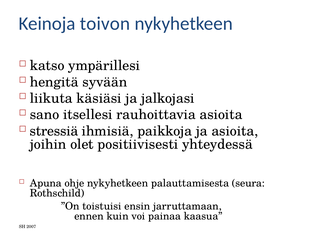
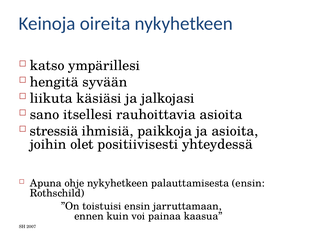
toivon: toivon -> oireita (105, 24)
palauttamisesta seura: seura -> ensin (248, 183)
